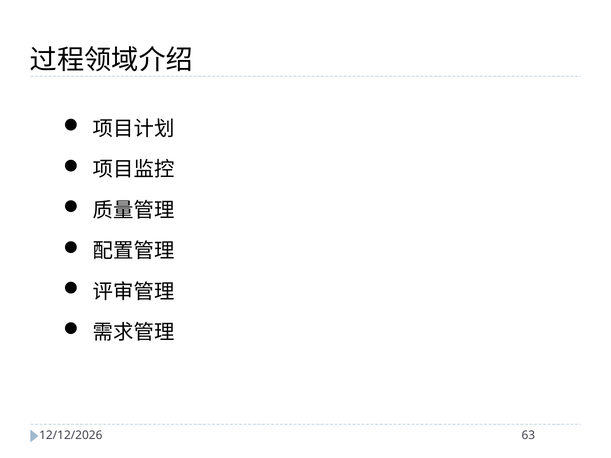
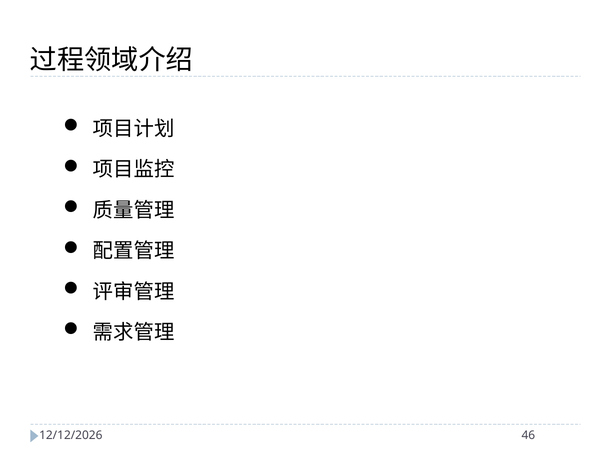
63: 63 -> 46 (528, 436)
